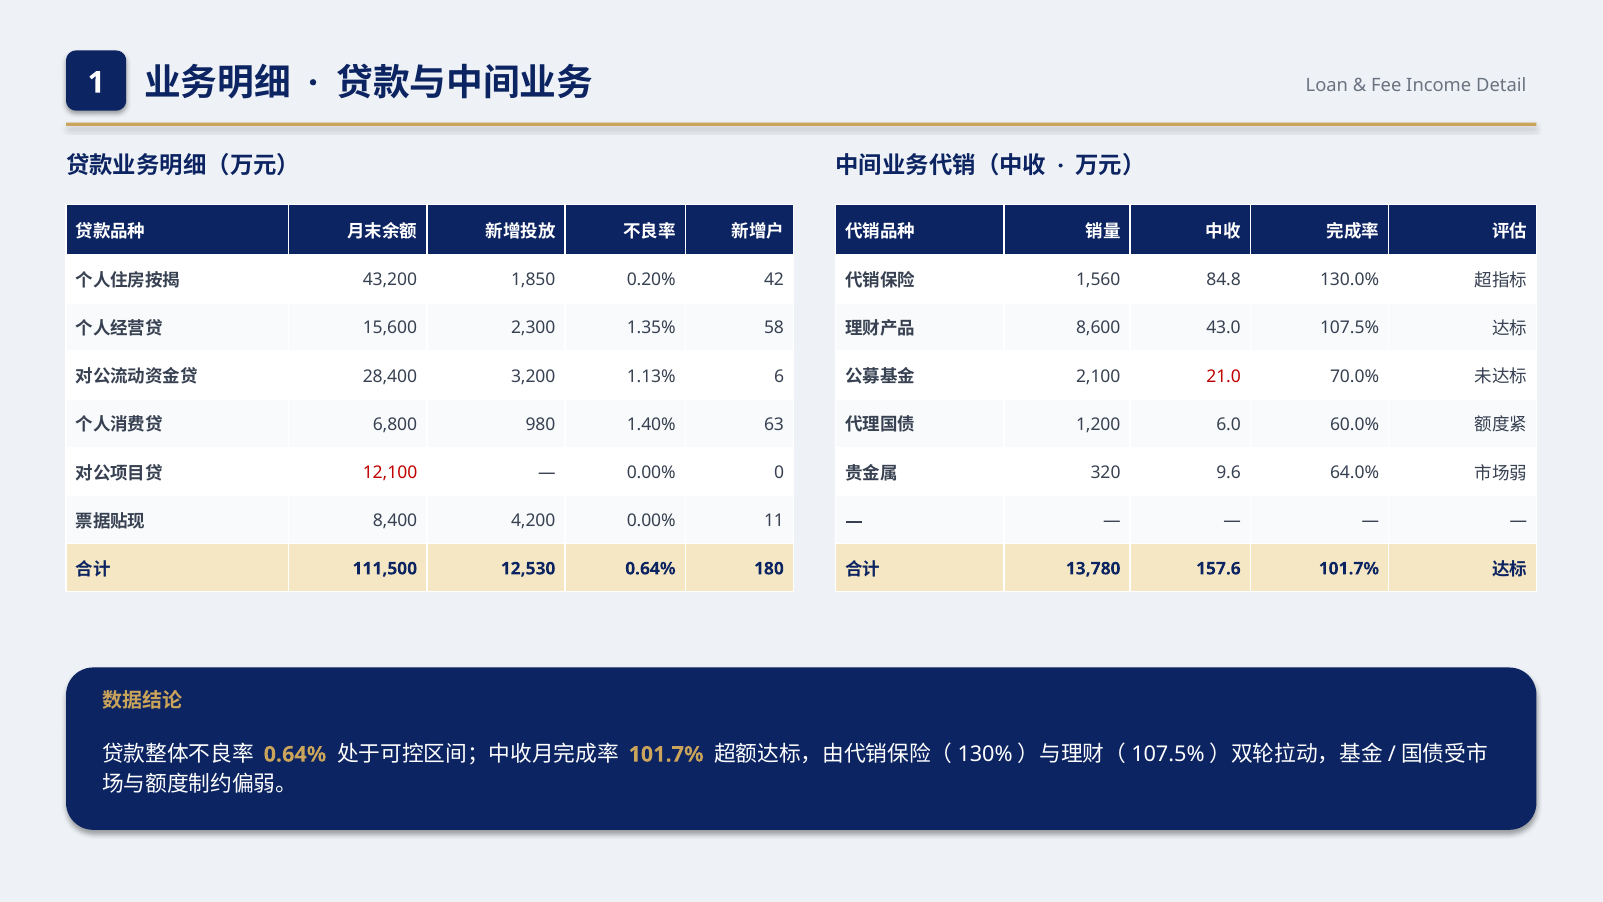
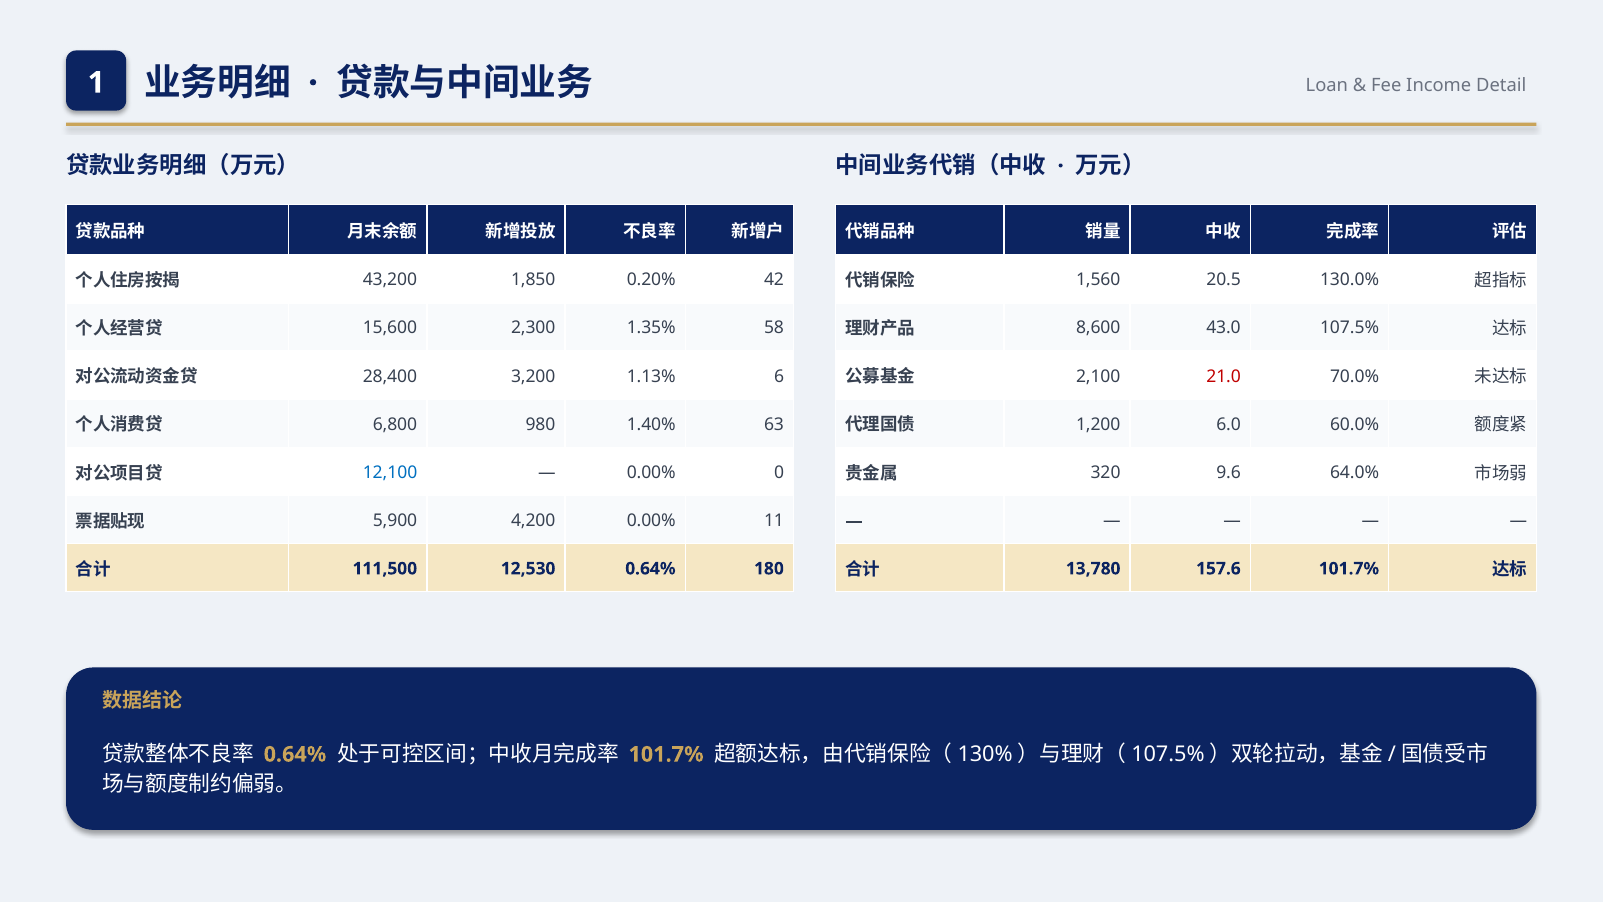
84.8: 84.8 -> 20.5 (1224, 280)
12,100 colour: red -> blue (390, 472)
8,400: 8,400 -> 5,900 (395, 520)
